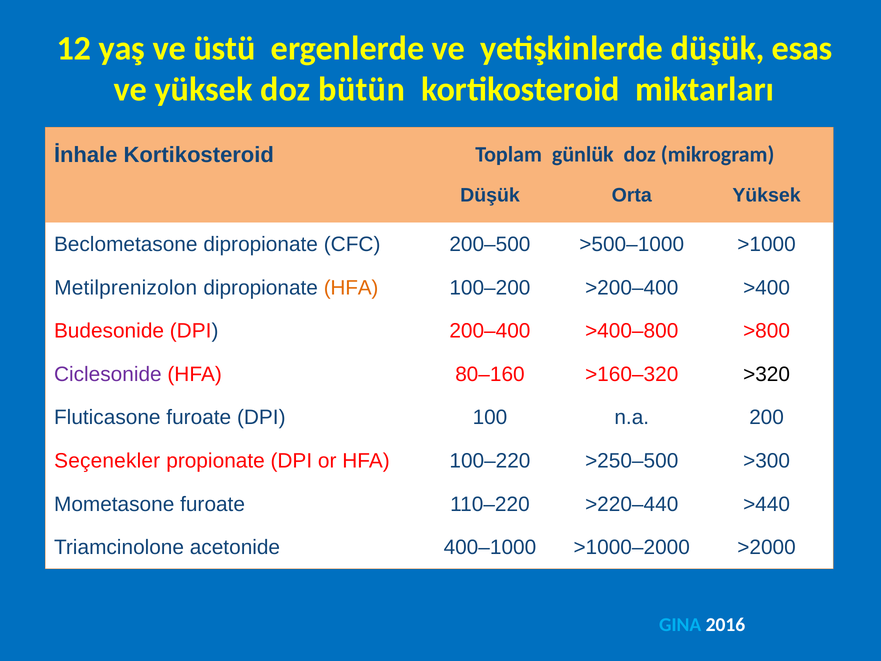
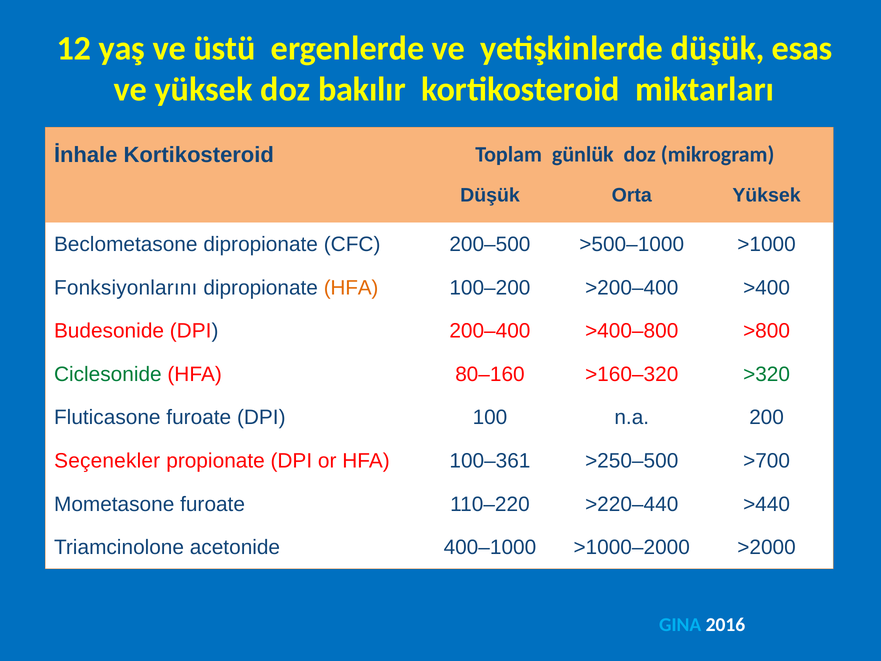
bütün: bütün -> bakılır (362, 89)
Metilprenizolon: Metilprenizolon -> Fonksiyonlarını (126, 288)
Ciclesonide colour: purple -> green (108, 374)
>320 colour: black -> green (767, 374)
100–220: 100–220 -> 100–361 (490, 461)
>300: >300 -> >700 (767, 461)
